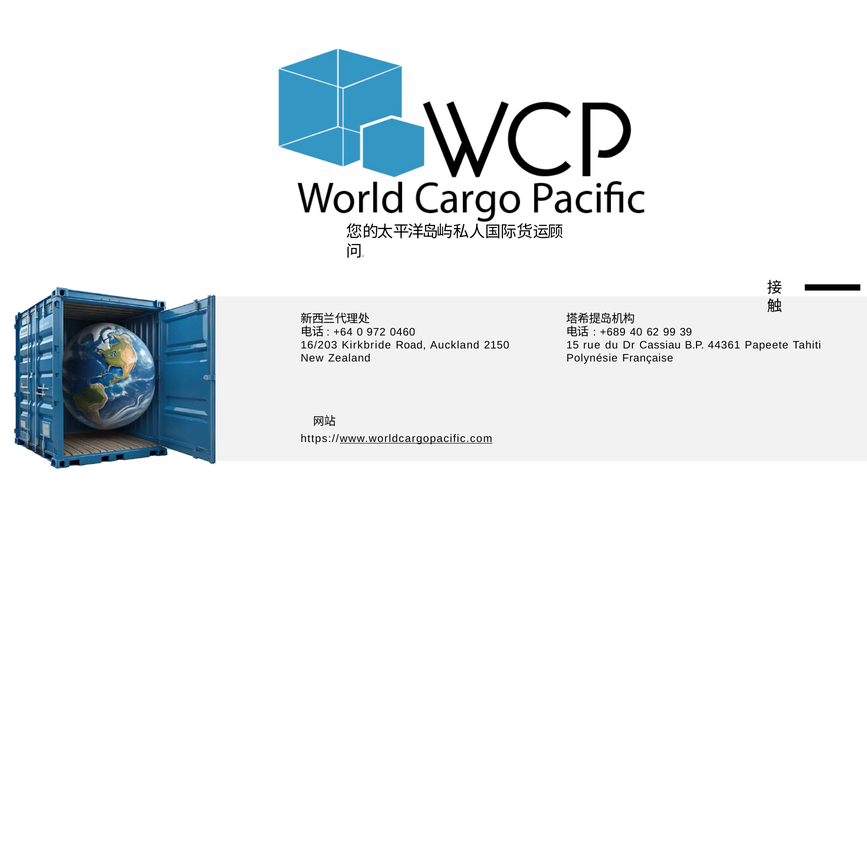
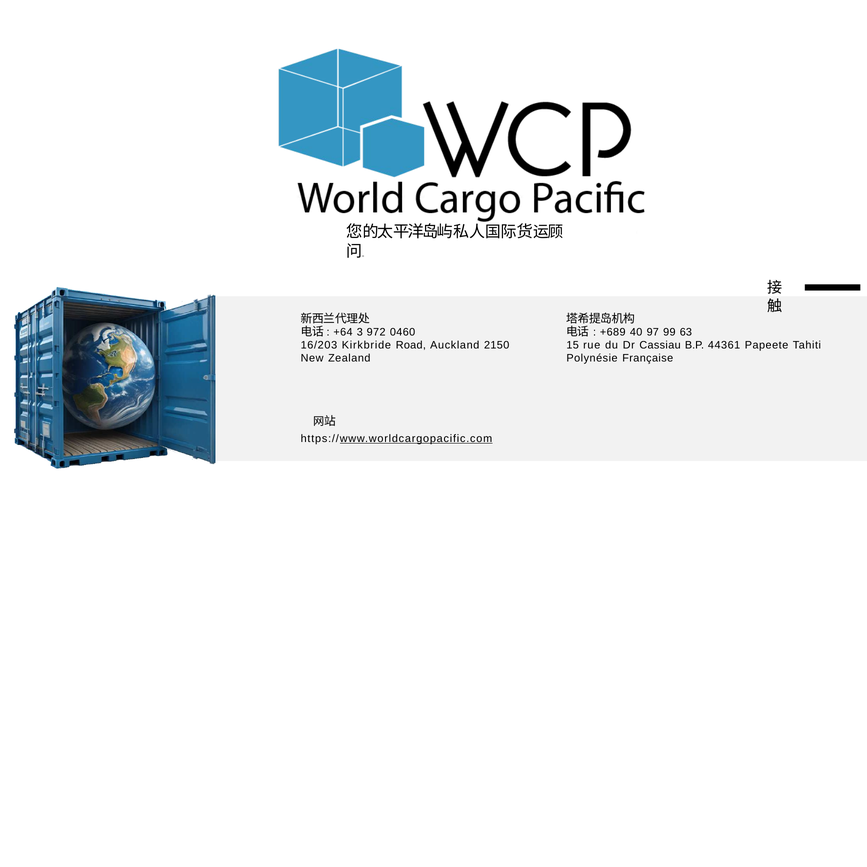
0: 0 -> 3 (360, 332)
62: 62 -> 97 (653, 332)
39: 39 -> 63 (686, 332)
